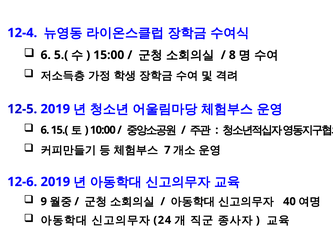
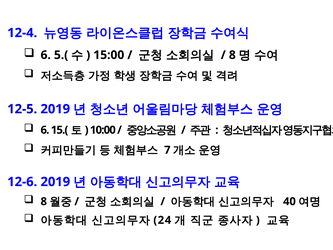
9: 9 -> 8 (44, 201)
